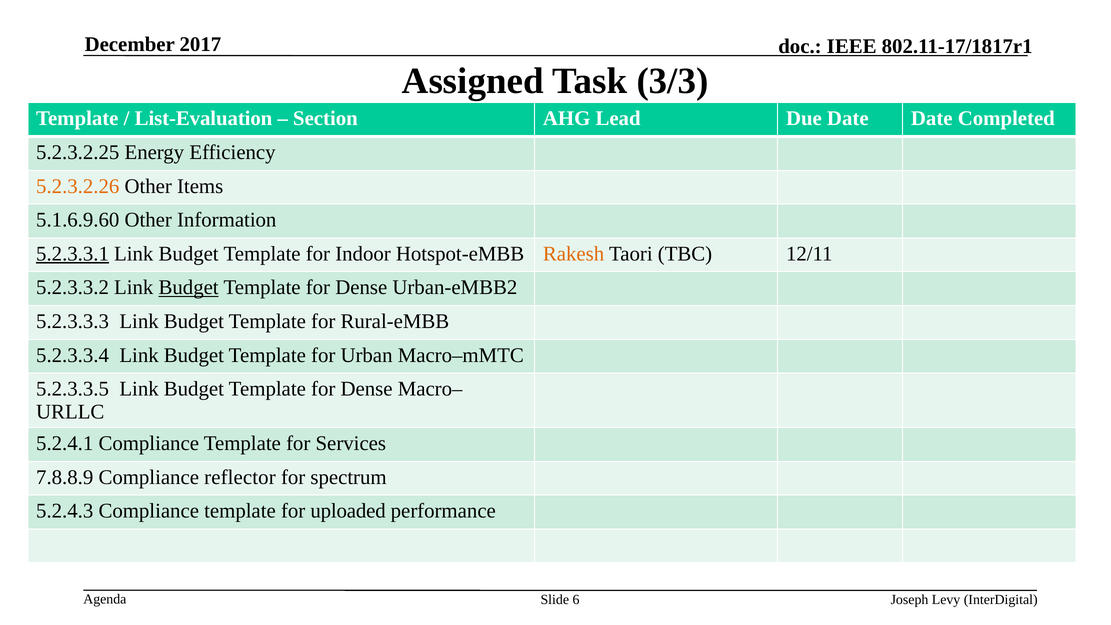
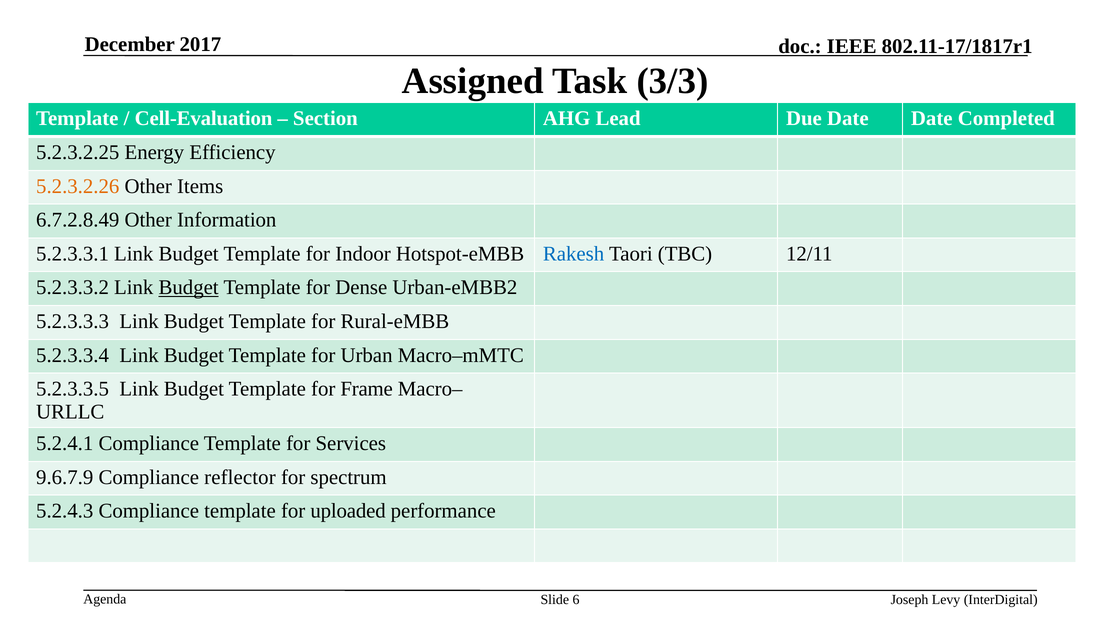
List-Evaluation: List-Evaluation -> Cell-Evaluation (204, 119)
5.1.6.9.60: 5.1.6.9.60 -> 6.7.2.8.49 (78, 220)
5.2.3.3.1 underline: present -> none (73, 254)
Rakesh colour: orange -> blue (574, 254)
Dense: Dense -> Frame (367, 389)
7.8.8.9: 7.8.8.9 -> 9.6.7.9 (65, 477)
